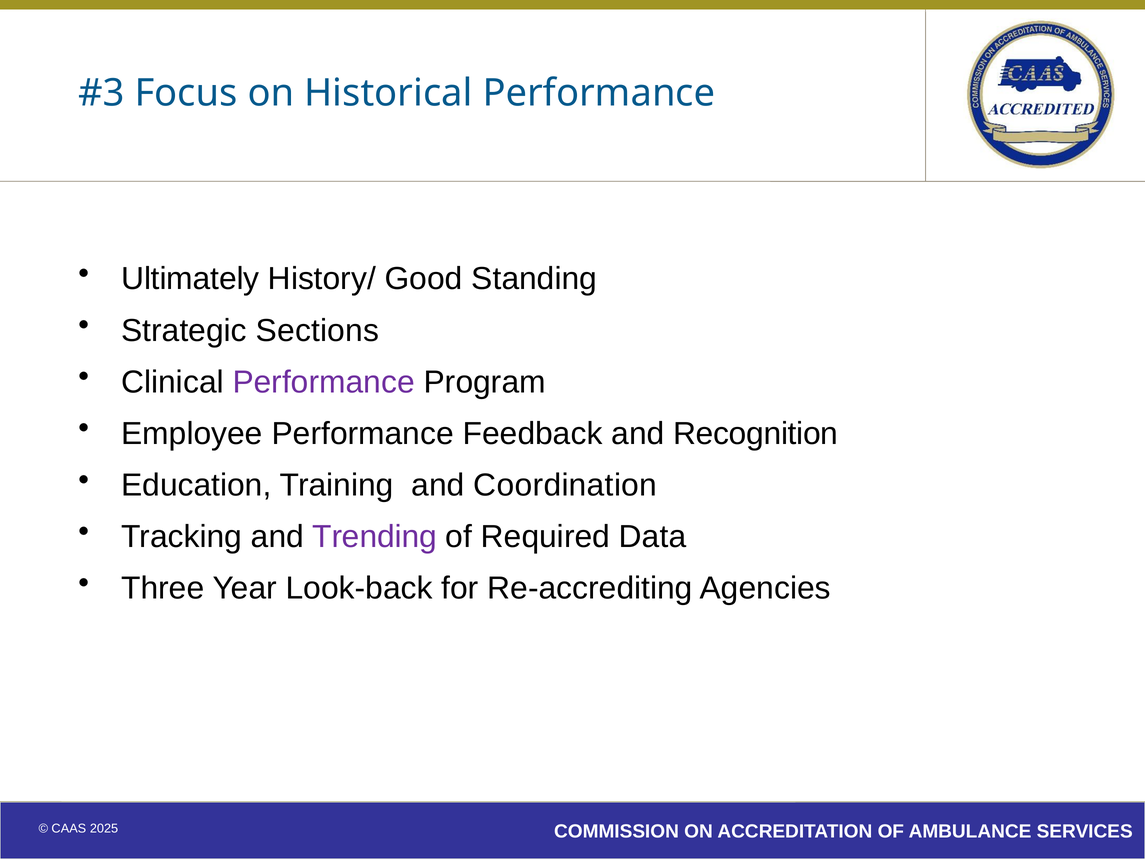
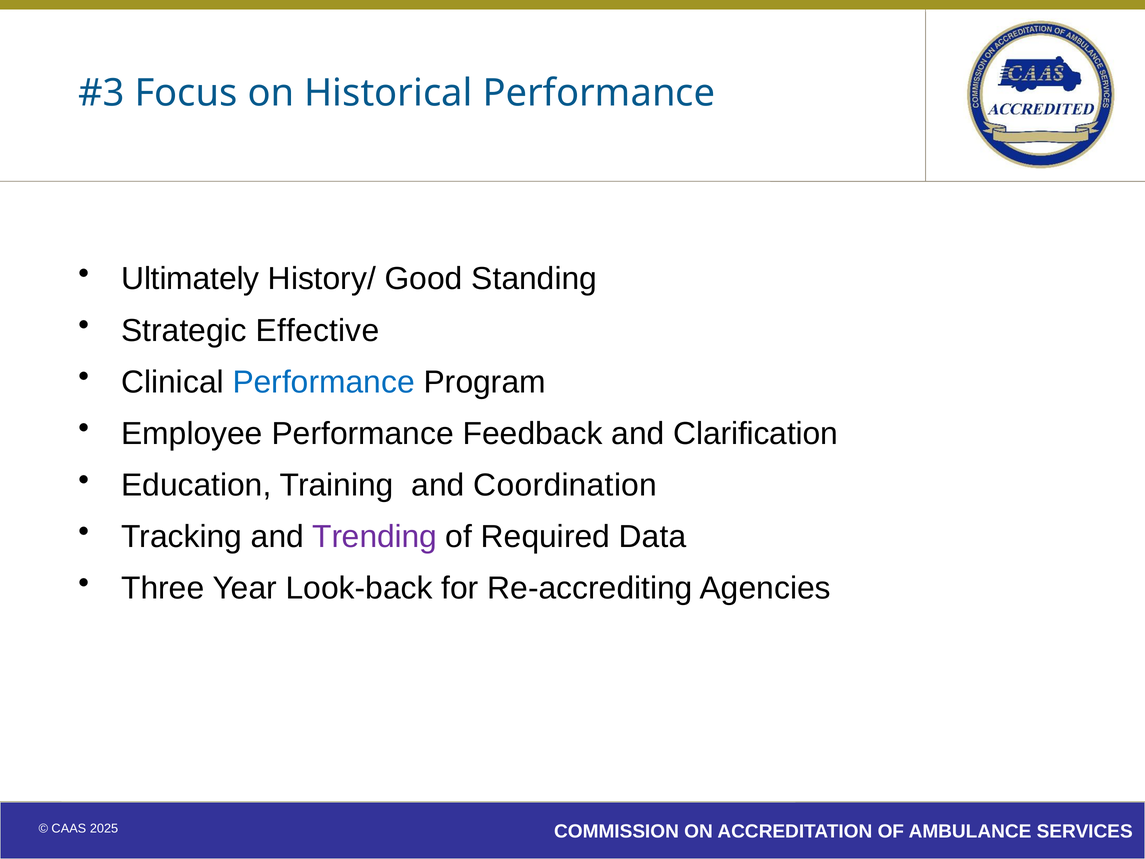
Sections: Sections -> Effective (317, 330)
Performance colour: purple -> blue (324, 382)
Recognition: Recognition -> Clarification (756, 433)
